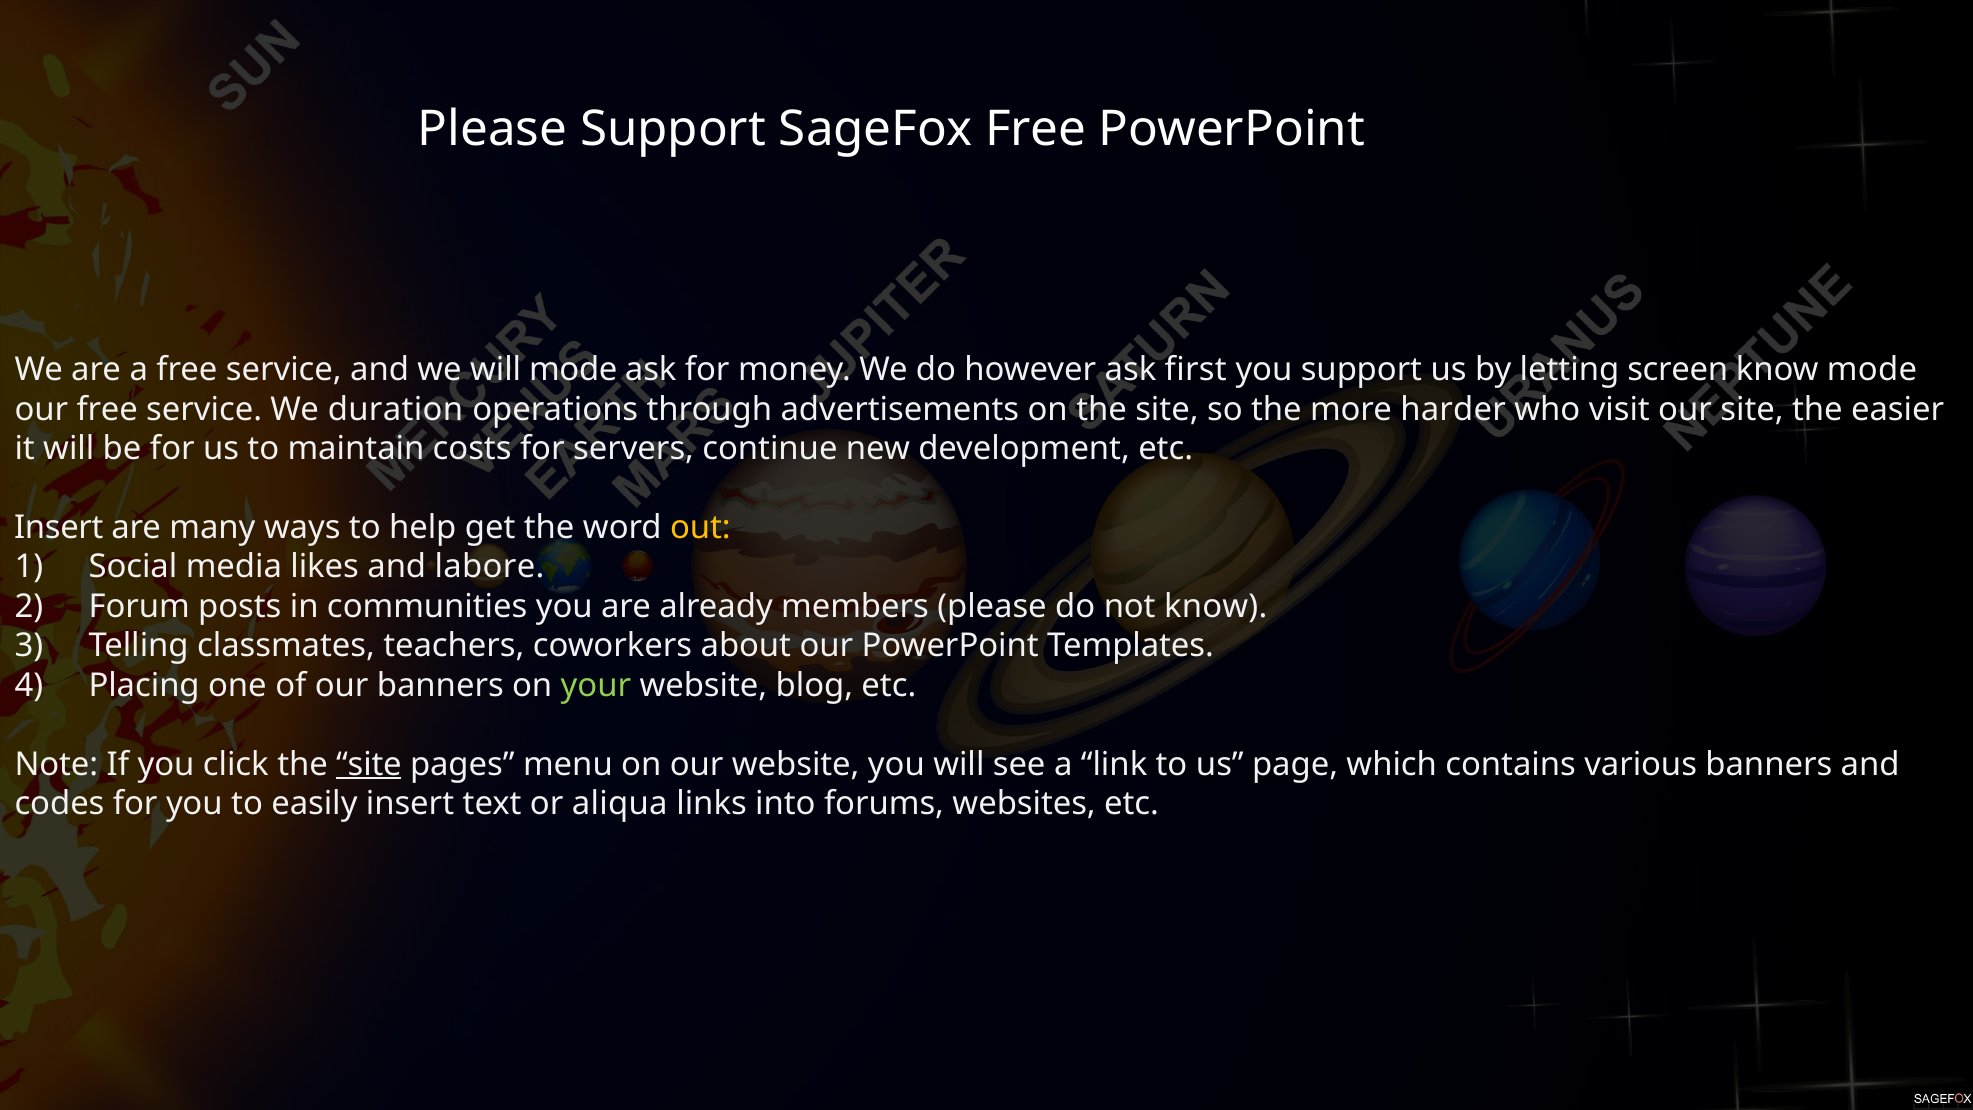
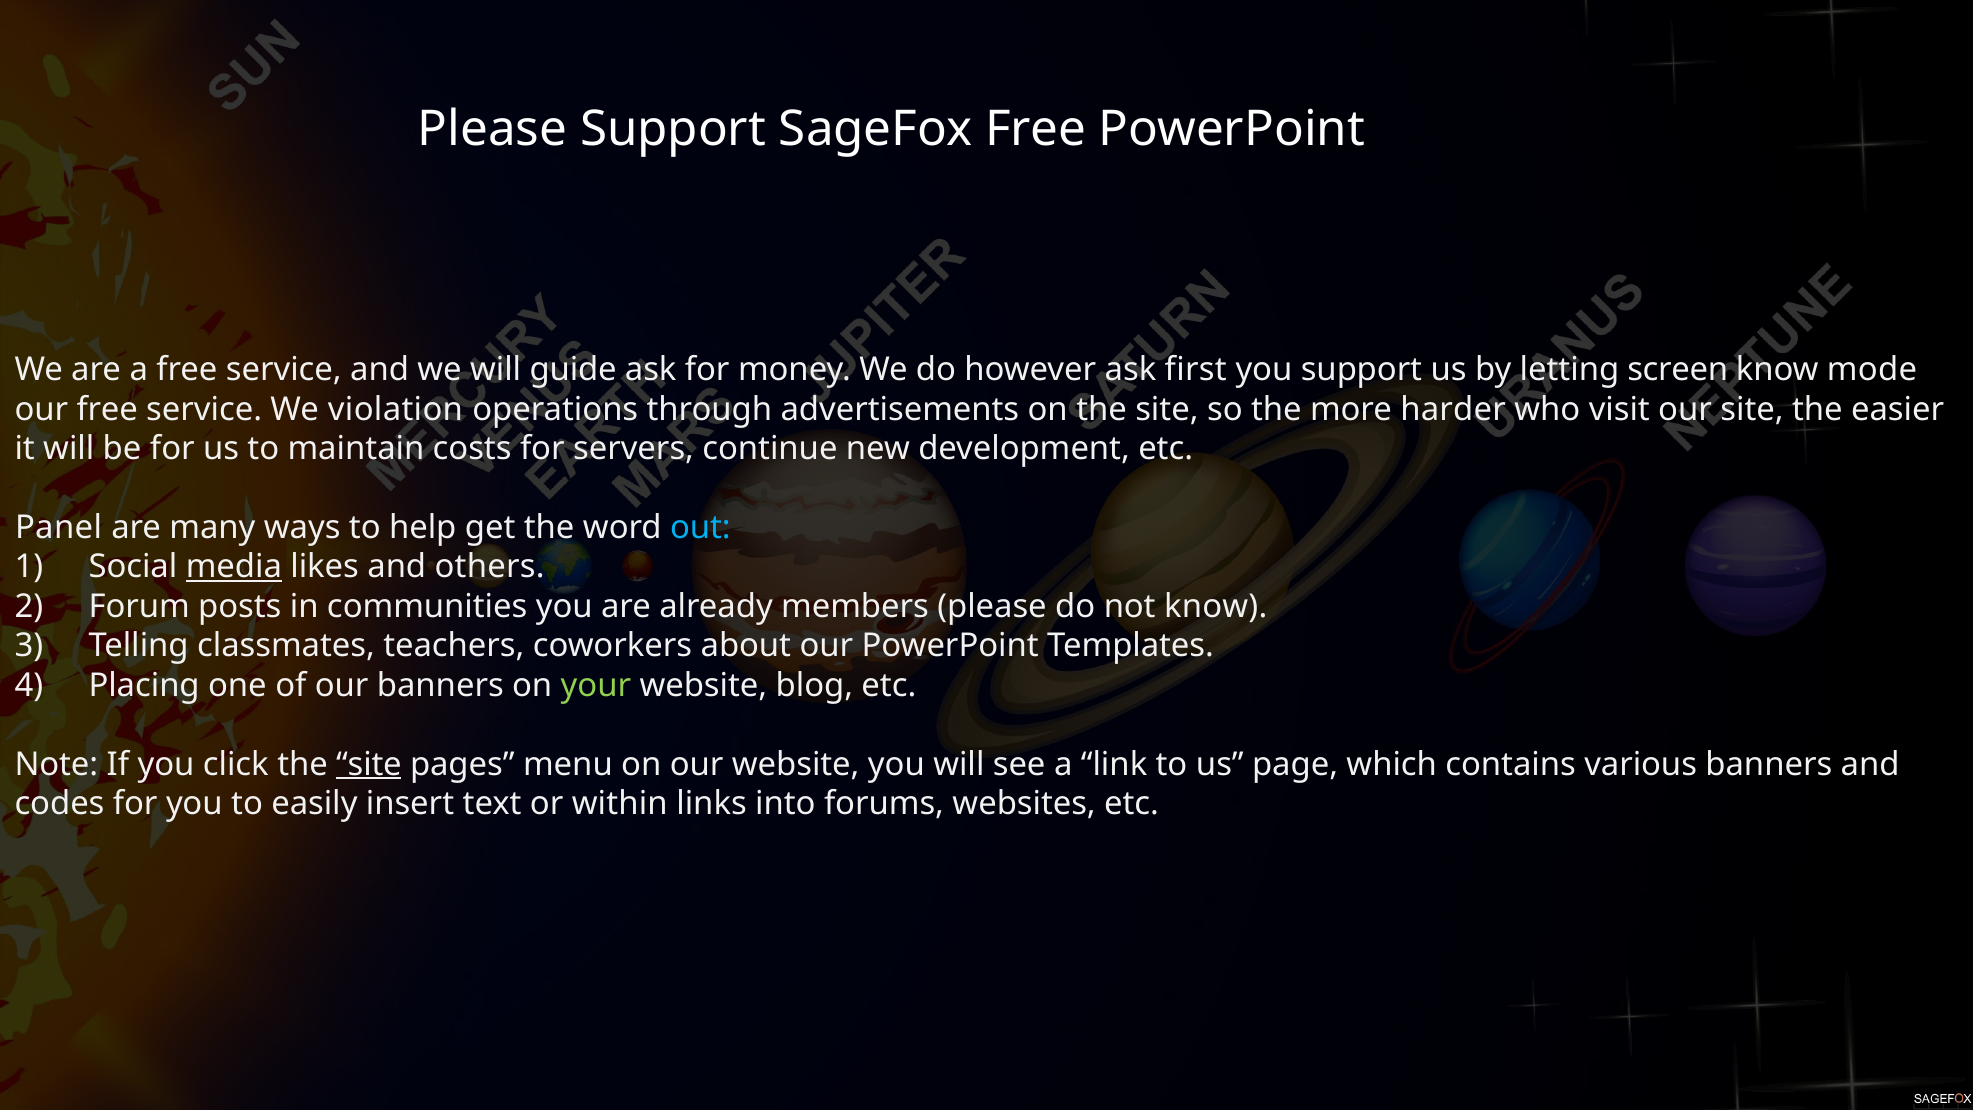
will mode: mode -> guide (573, 370)
duration: duration -> violation (395, 409)
Insert: Insert -> Panel (59, 528)
out colour: yellow -> light blue (700, 528)
media underline: none -> present (234, 567)
labore: labore -> others (490, 567)
aliqua: aliqua -> within (620, 804)
